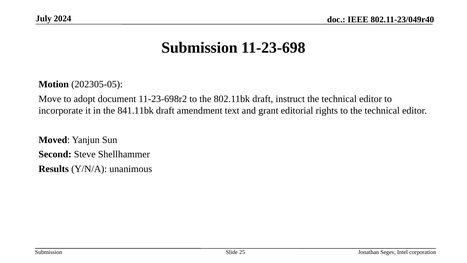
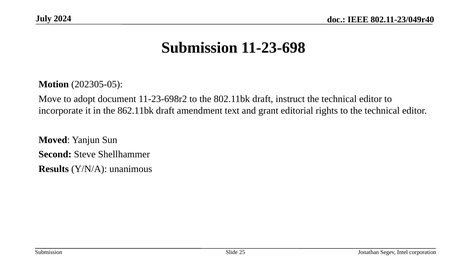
841.11bk: 841.11bk -> 862.11bk (136, 110)
